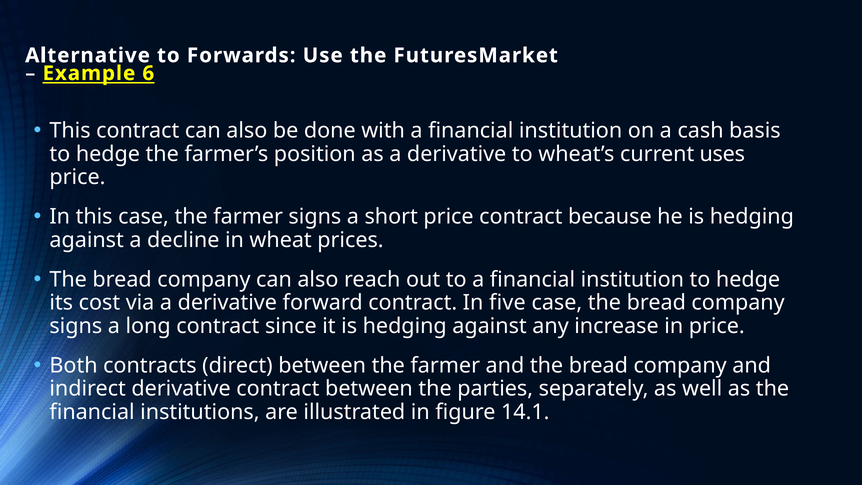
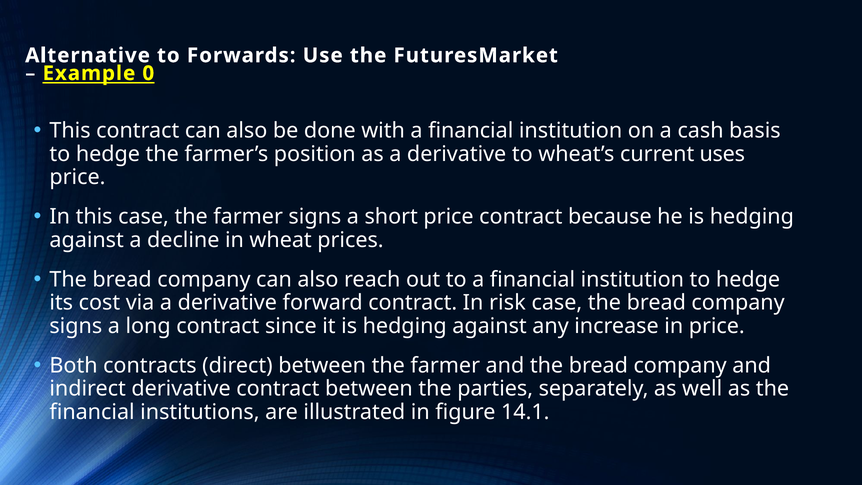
6: 6 -> 0 (148, 73)
five: five -> risk (507, 303)
